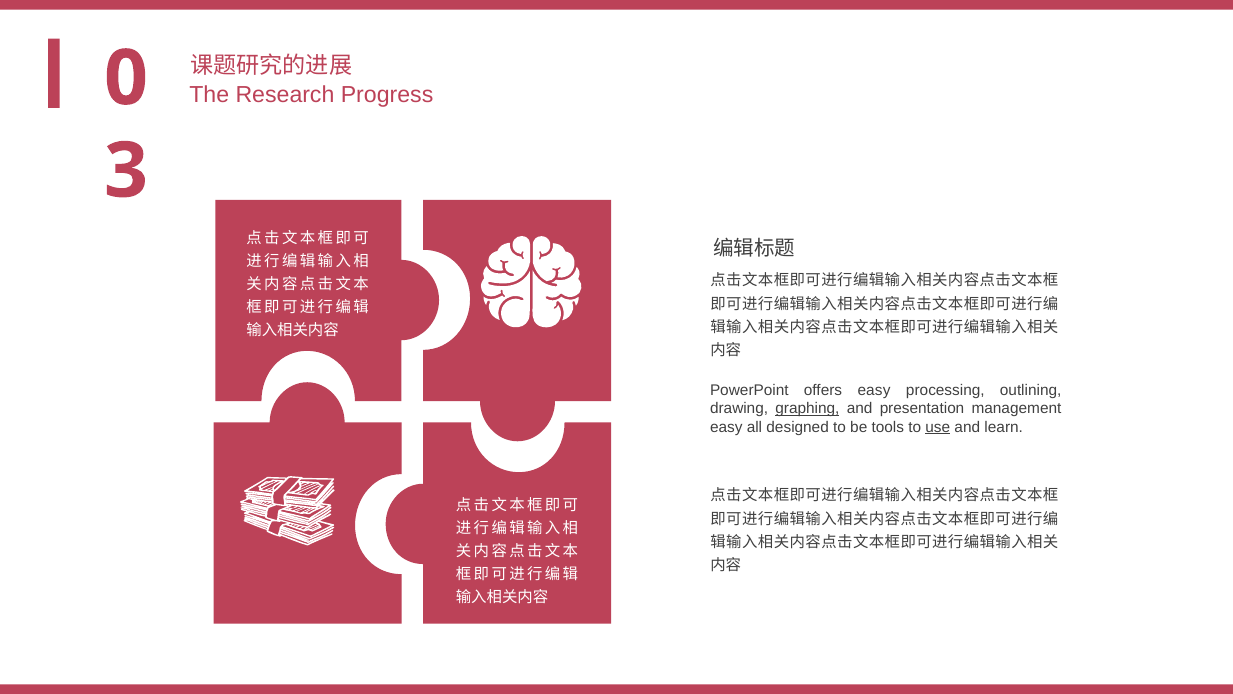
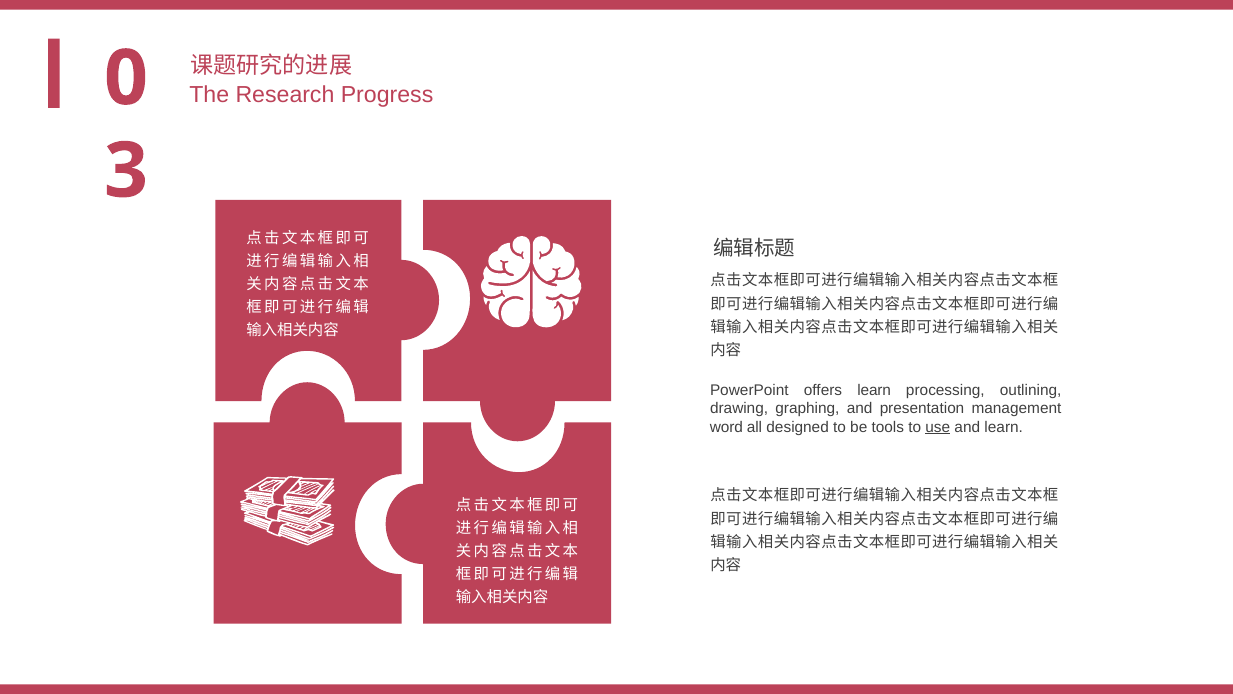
offers easy: easy -> learn (874, 390)
graphing underline: present -> none (807, 408)
easy: easy -> word (726, 427)
